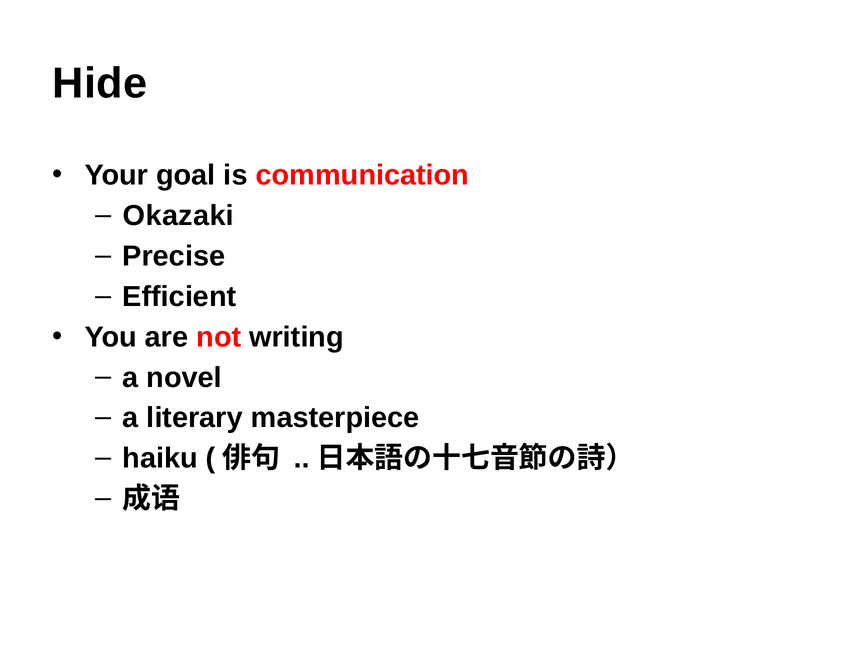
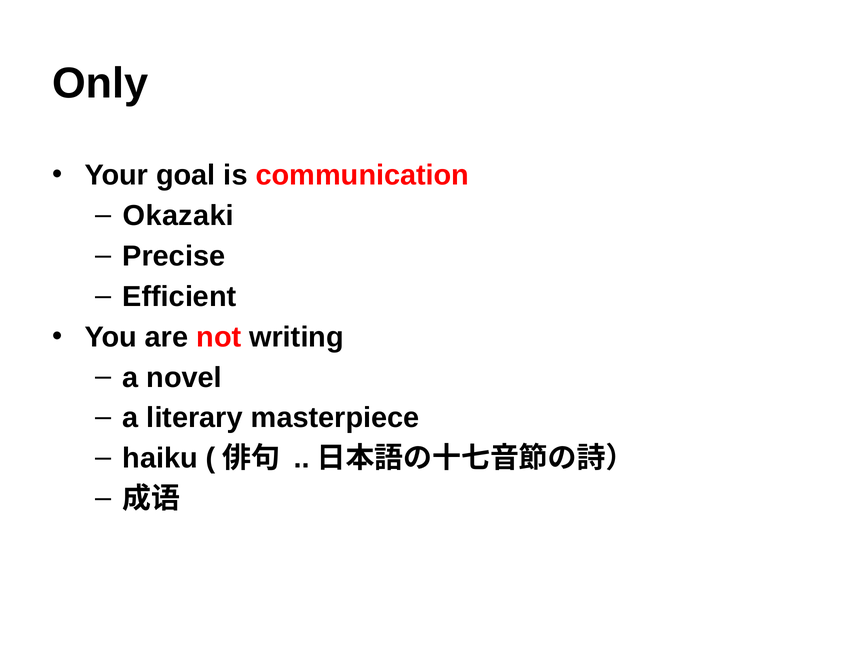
Hide: Hide -> Only (100, 83)
